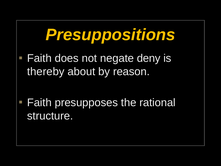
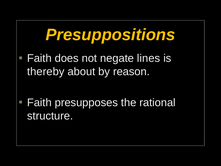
deny: deny -> lines (149, 58)
